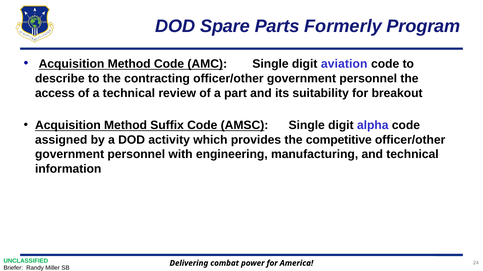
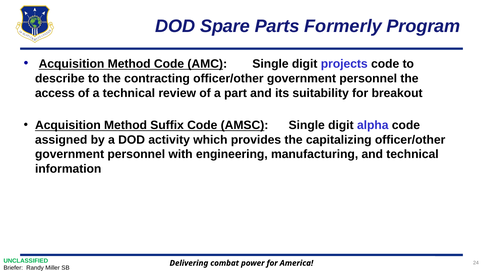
aviation: aviation -> projects (344, 64)
competitive: competitive -> capitalizing (339, 140)
